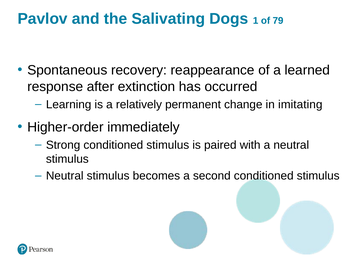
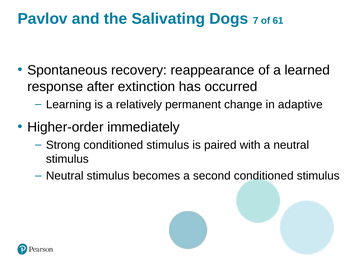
1: 1 -> 7 (256, 21)
79: 79 -> 61 (278, 21)
imitating: imitating -> adaptive (300, 105)
